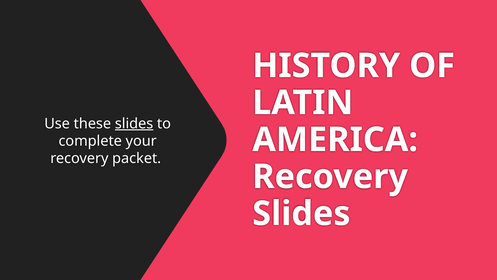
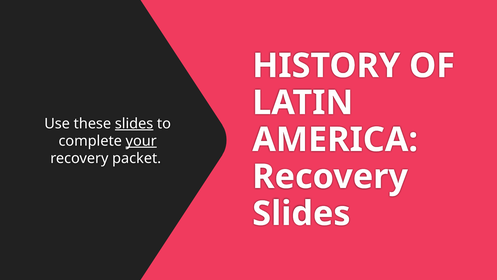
your underline: none -> present (141, 141)
